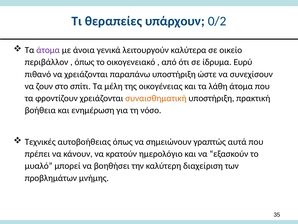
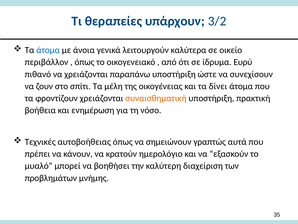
0/2: 0/2 -> 3/2 (217, 21)
άτομα colour: purple -> blue (48, 50)
λάθη: λάθη -> δίνει (218, 86)
